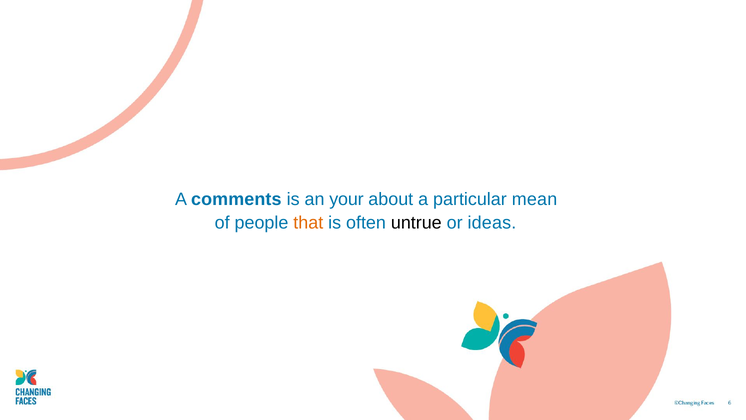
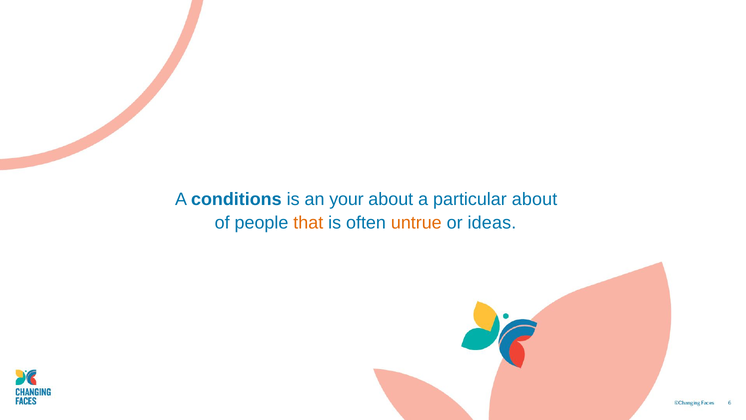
comments: comments -> conditions (236, 199)
particular mean: mean -> about (535, 199)
untrue colour: black -> orange (416, 222)
